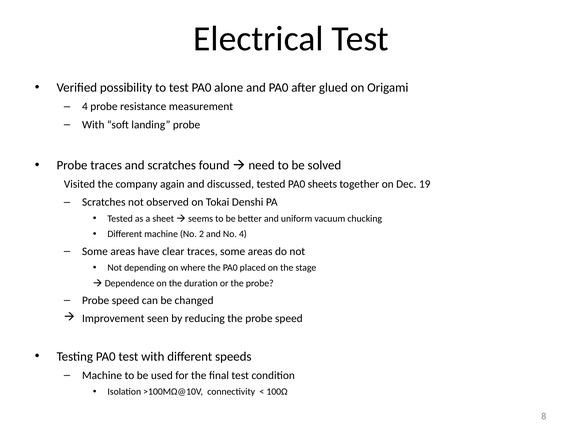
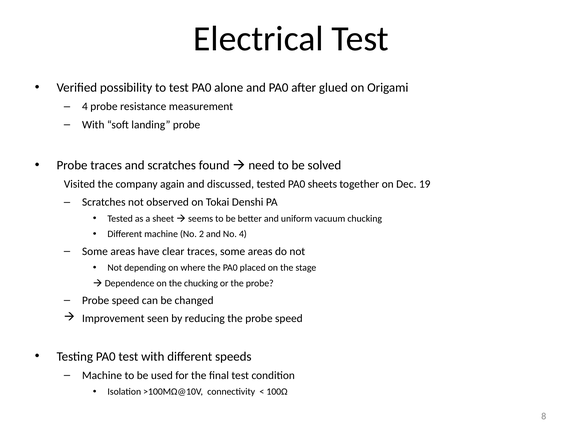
the duration: duration -> chucking (201, 283)
